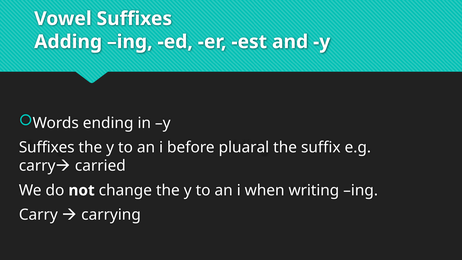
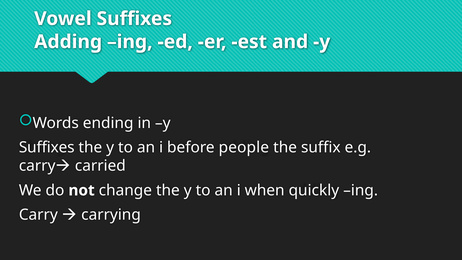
pluaral: pluaral -> people (244, 147)
writing: writing -> quickly (314, 190)
